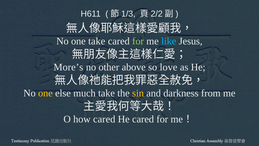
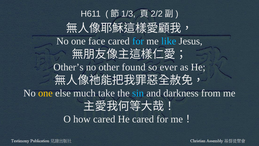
one take: take -> face (97, 41)
for colour: light green -> light blue (138, 41)
More’s: More’s -> Other’s (68, 67)
above: above -> found (134, 67)
love: love -> ever (169, 67)
sin colour: yellow -> light blue (138, 93)
